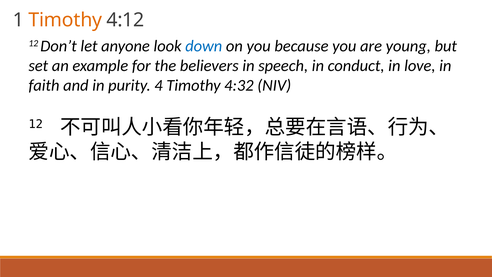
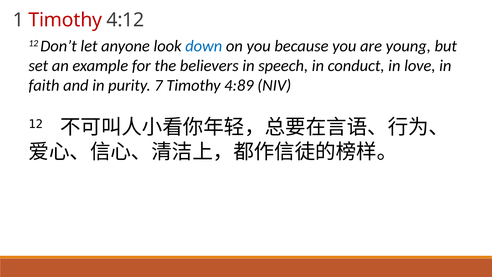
Timothy colour: orange -> red (65, 20)
4: 4 -> 7 (159, 85)
4:32: 4:32 -> 4:89 (239, 85)
